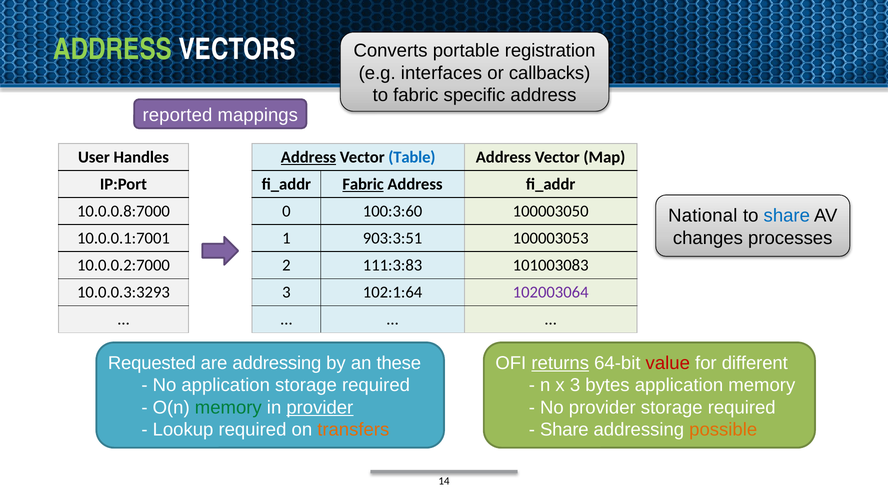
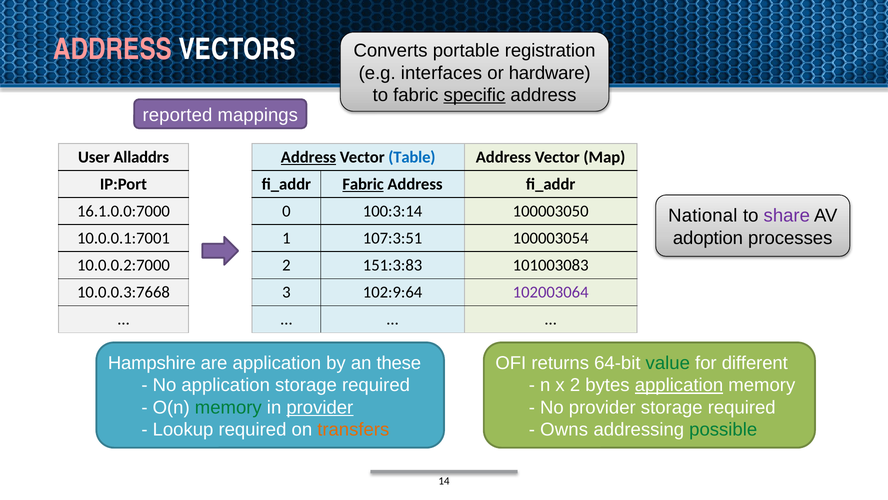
ADDRESS colour: light green -> pink (113, 49)
callbacks: callbacks -> hardware (550, 73)
specific underline: none -> present (474, 95)
Handles: Handles -> Alladdrs (141, 157)
10.0.0.8:7000: 10.0.0.8:7000 -> 16.1.0.0:7000 (123, 211)
100:3:60: 100:3:60 -> 100:3:14 (393, 211)
share colour: blue -> purple (787, 216)
changes: changes -> adoption (708, 238)
903:3:51: 903:3:51 -> 107:3:51 (393, 238)
100003053: 100003053 -> 100003054 (551, 238)
111:3:83: 111:3:83 -> 151:3:83 (393, 265)
10.0.0.3:3293: 10.0.0.3:3293 -> 10.0.0.3:7668 (123, 292)
102:1:64: 102:1:64 -> 102:9:64 (393, 292)
Requested: Requested -> Hampshire (152, 363)
are addressing: addressing -> application (277, 363)
returns underline: present -> none (560, 363)
value colour: red -> green (668, 363)
x 3: 3 -> 2 (575, 385)
application underline: none -> present (679, 385)
Share: Share -> Owns (564, 429)
possible colour: orange -> green (723, 429)
